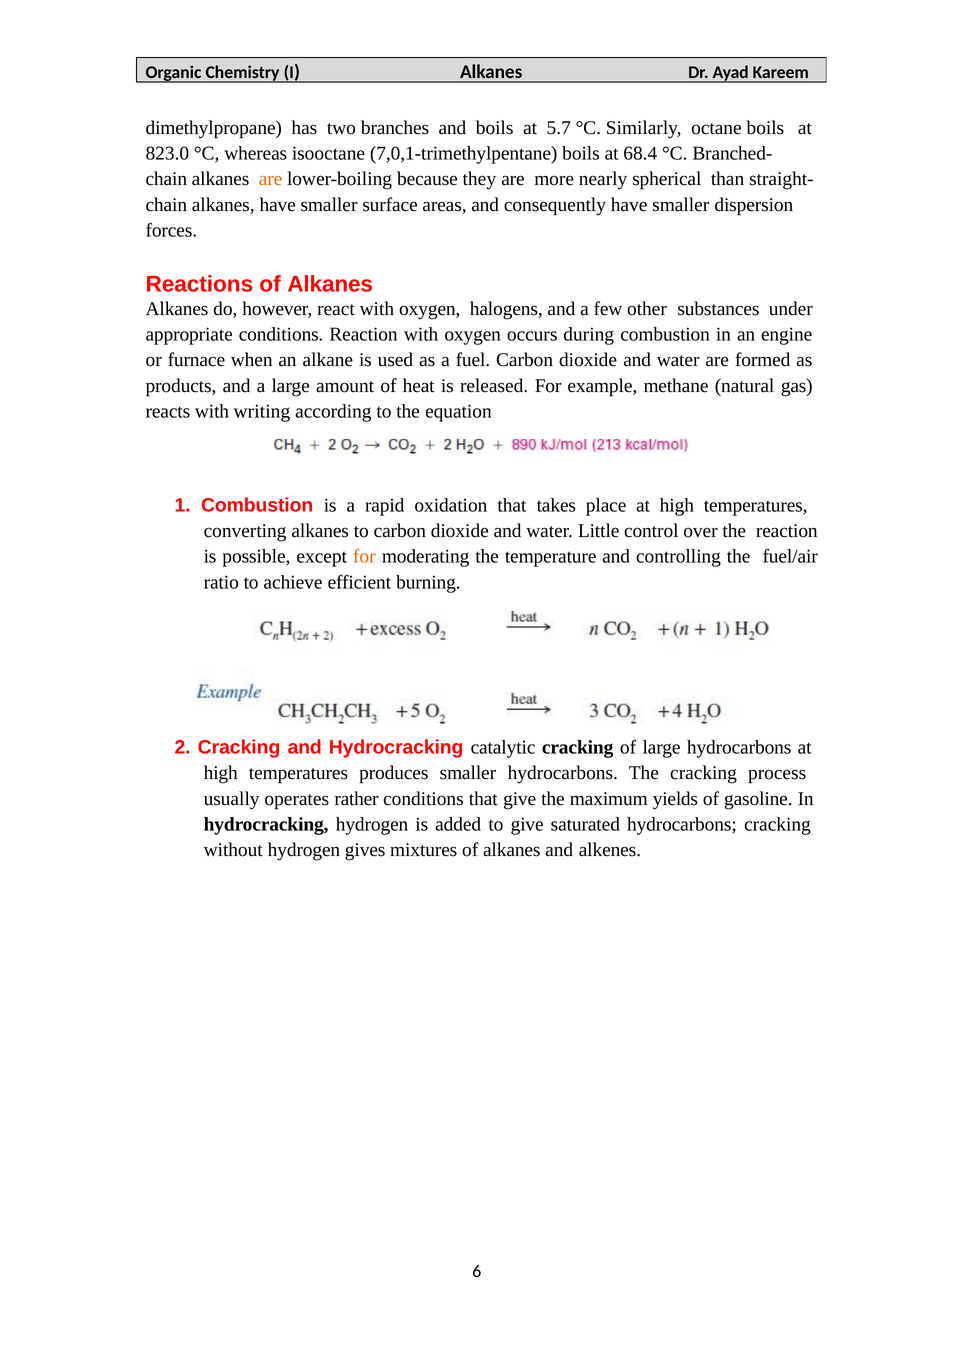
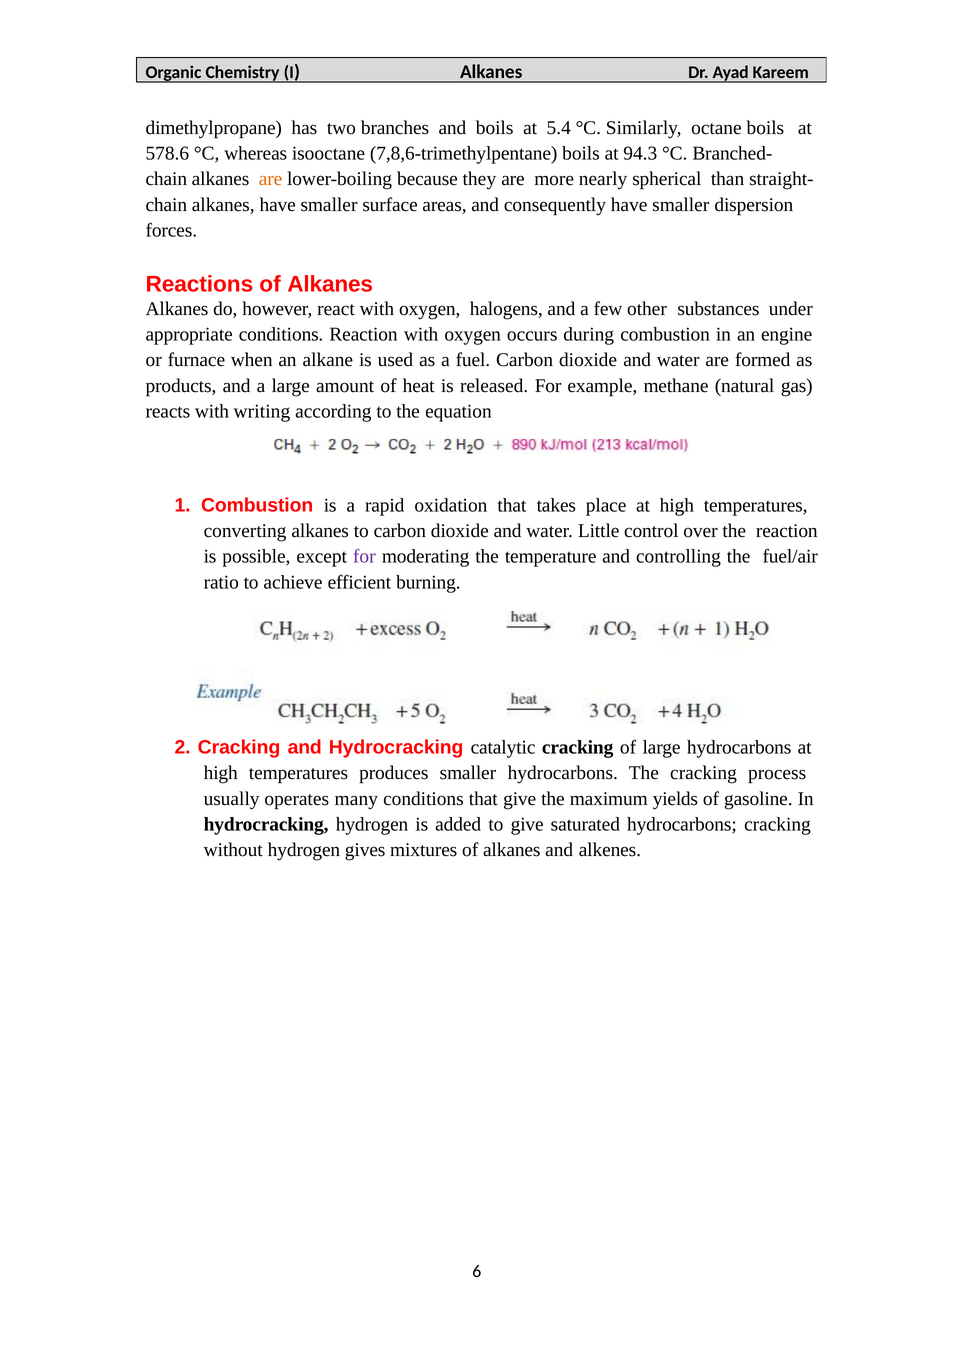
5.7: 5.7 -> 5.4 (559, 128)
823.0: 823.0 -> 578.6 (167, 153)
7,0,1-trimethylpentane: 7,0,1-trimethylpentane -> 7,8,6-trimethylpentane (464, 153)
68.4: 68.4 -> 94.3 (640, 153)
for colour: orange -> purple (364, 556)
rather: rather -> many (356, 798)
